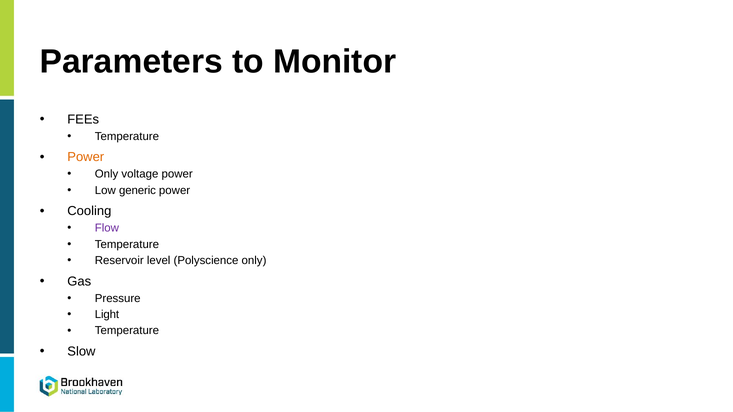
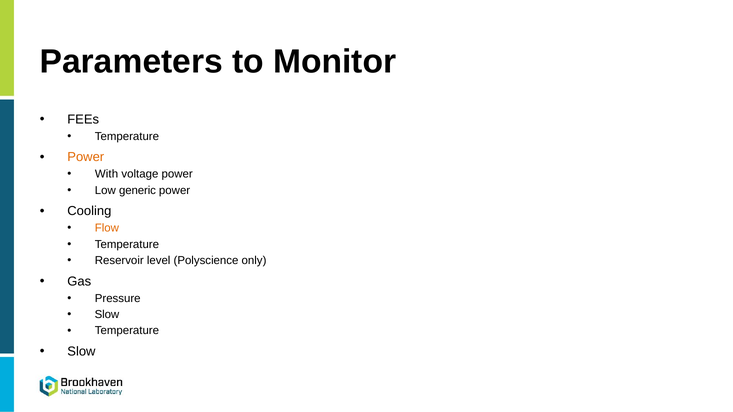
Only: Only -> With (107, 174)
Flow colour: purple -> orange (107, 228)
Light: Light -> Slow (107, 315)
